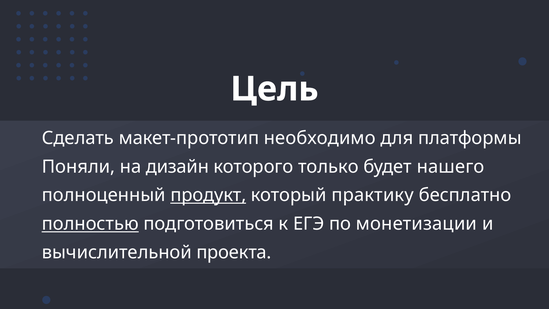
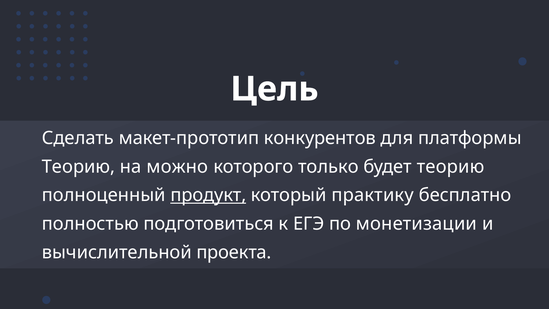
необходимо: необходимо -> конкурентов (320, 138)
Поняли: Поняли -> Теорию (78, 167)
дизайн: дизайн -> можно (177, 167)
будет нашего: нашего -> теорию (451, 167)
полностью underline: present -> none (90, 224)
